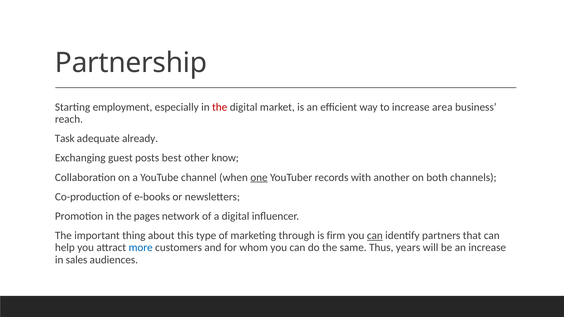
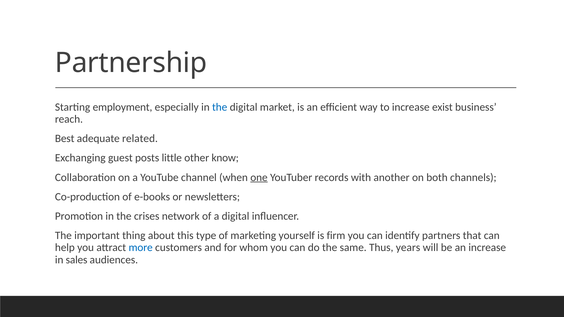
the colour: red -> blue (220, 107)
area: area -> exist (442, 107)
Task: Task -> Best (65, 139)
already: already -> related (140, 139)
best: best -> little (172, 158)
pages: pages -> crises (147, 216)
through: through -> yourself (297, 236)
can underline: present -> none (375, 236)
